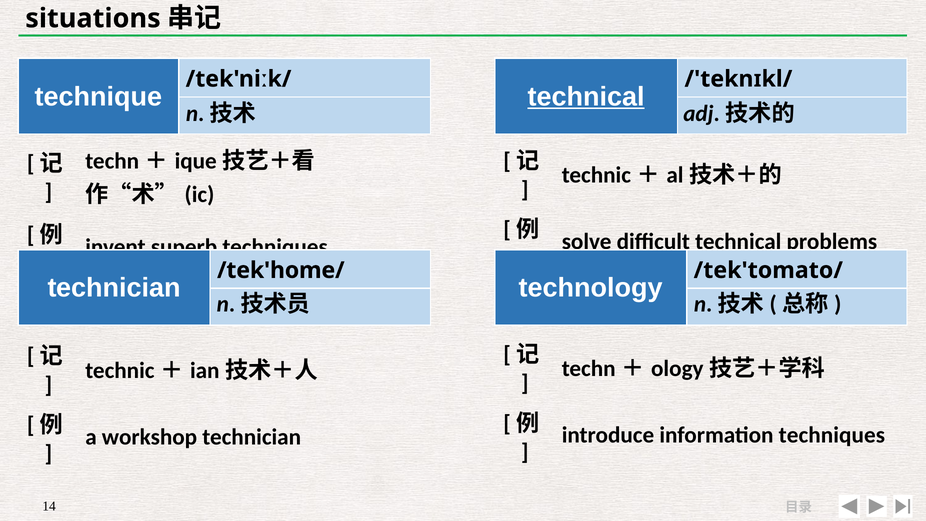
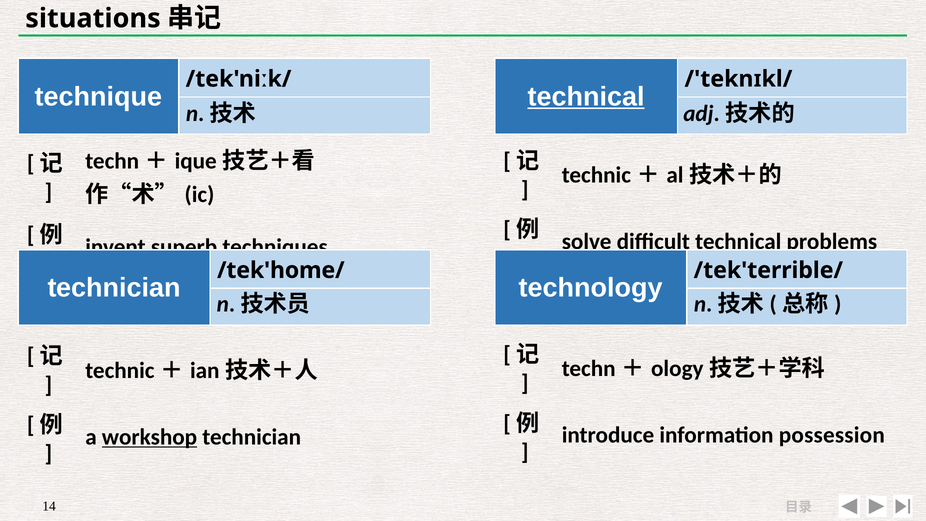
/tek'tomato/: /tek'tomato/ -> /tek'terrible/ (768, 270)
information techniques: techniques -> possession (832, 435)
workshop underline: none -> present (149, 437)
